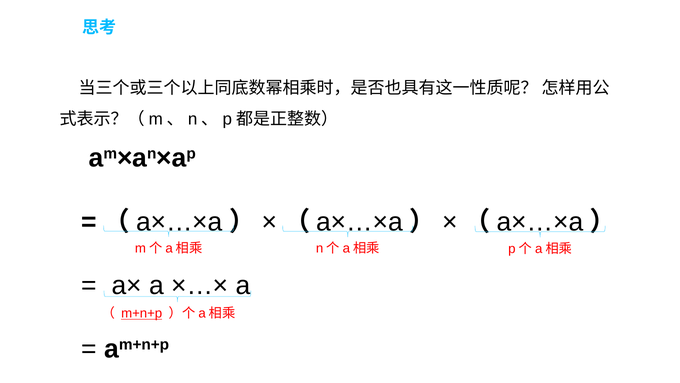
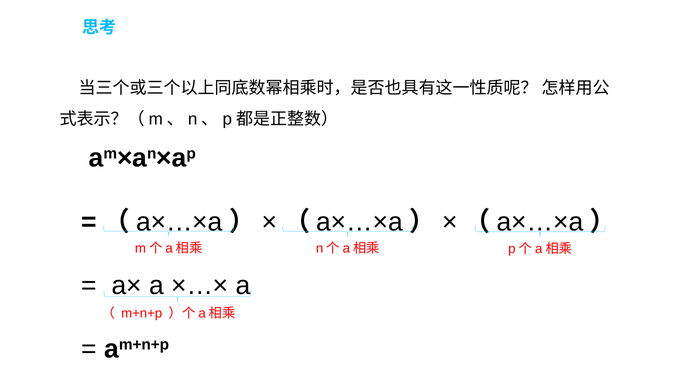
m+n+p underline: present -> none (142, 313)
